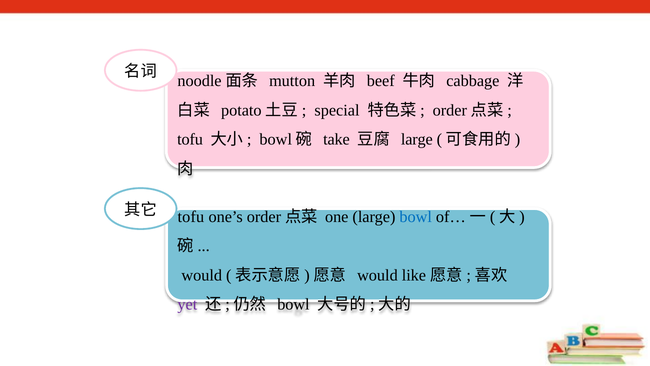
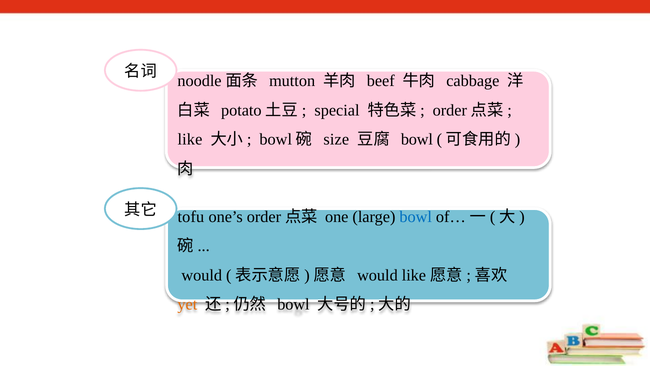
tofu: tofu -> like (190, 139)
take: take -> size (336, 139)
large: large -> bowl (417, 139)
yet colour: purple -> orange (187, 304)
